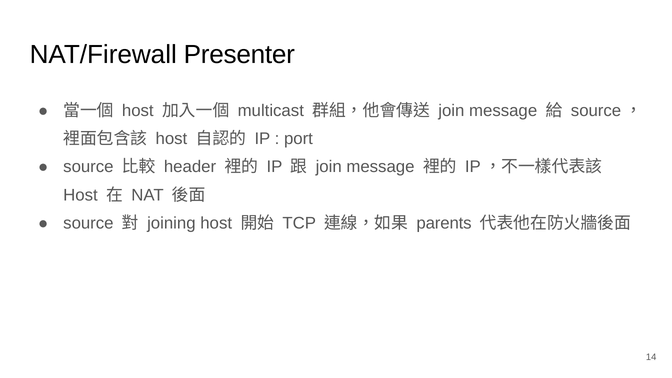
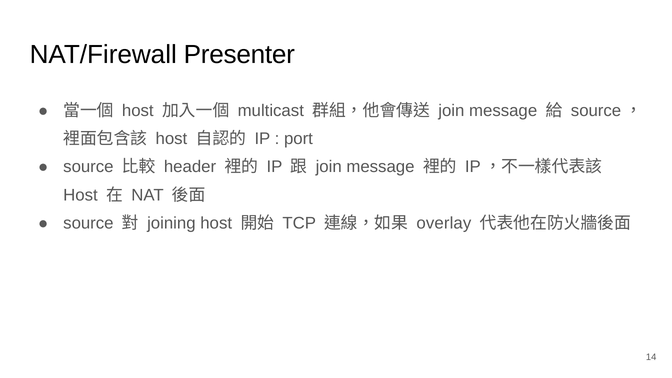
parents: parents -> overlay (444, 223)
